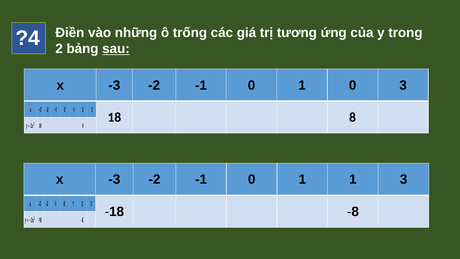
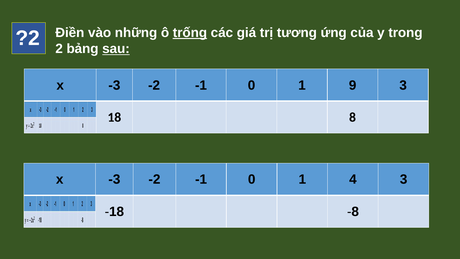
trống underline: none -> present (190, 33)
?4: ?4 -> ?2 (28, 38)
0: 0 -> 9 (353, 85)
1: 1 -> 4 (353, 179)
